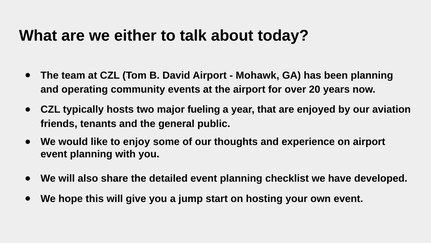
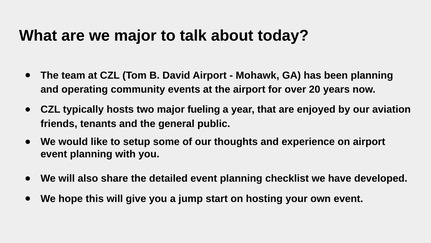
we either: either -> major (135, 36)
enjoy: enjoy -> setup (137, 142)
